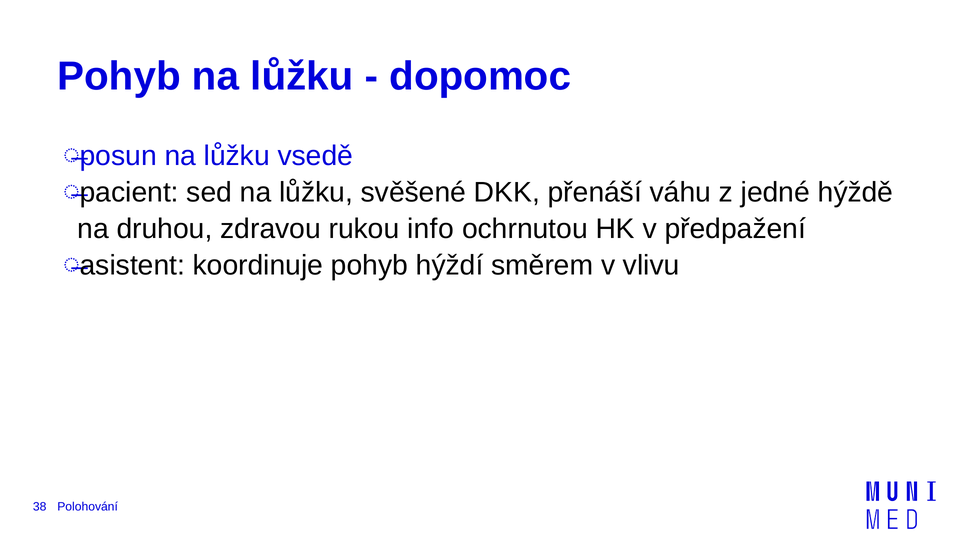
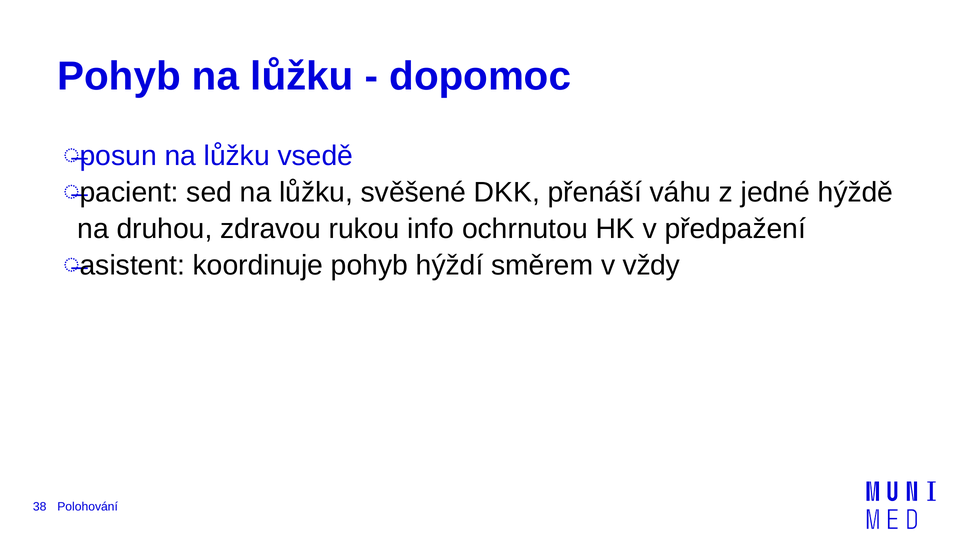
vlivu: vlivu -> vždy (651, 265)
